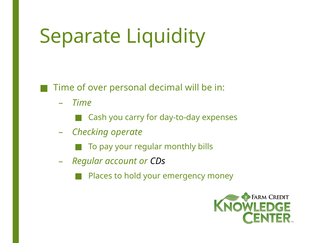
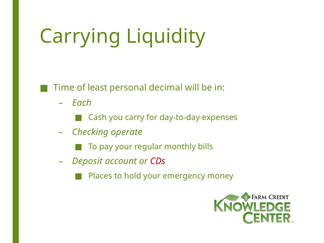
Separate: Separate -> Carrying (80, 36)
over: over -> least (97, 88)
Time: Time -> Each (82, 103)
Regular: Regular -> Deposit (87, 161)
CDs colour: black -> red (158, 161)
